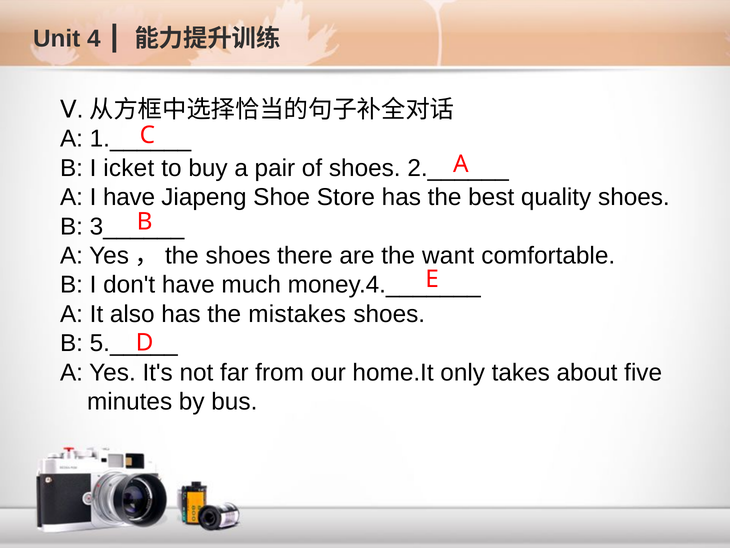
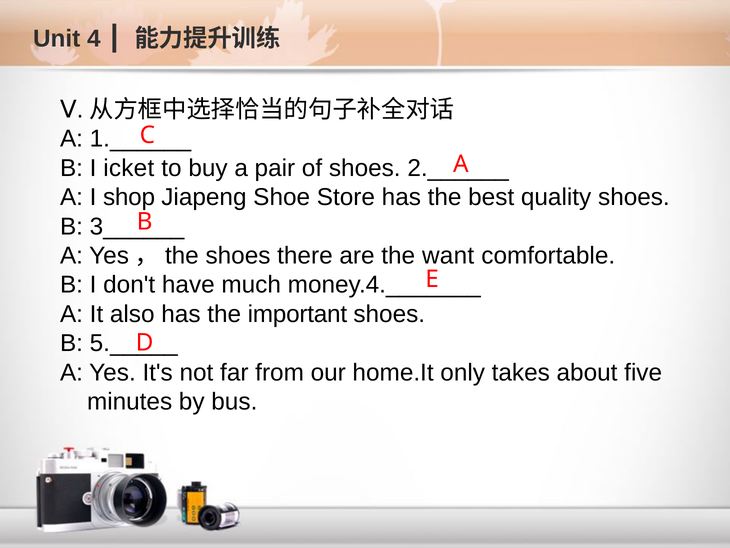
I have: have -> shop (129, 197)
mistakes: mistakes -> important (297, 314)
